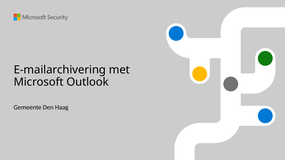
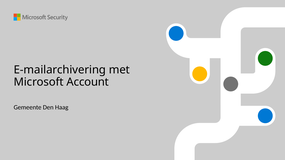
Outlook: Outlook -> Account (88, 82)
